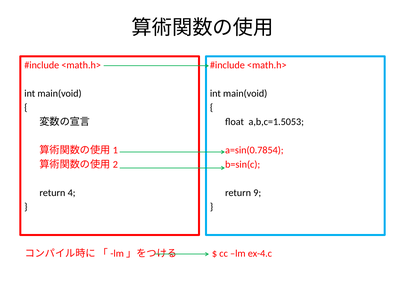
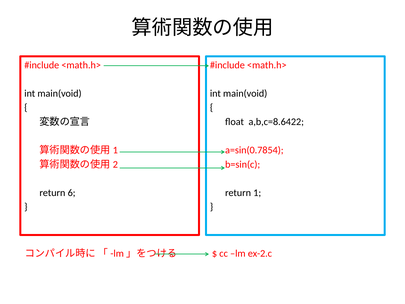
a,b,c=1.5053: a,b,c=1.5053 -> a,b,c=8.6422 (276, 122)
4: 4 -> 6 (72, 193)
9: 9 -> 1 (257, 193)
ex-4.c: ex-4.c -> ex-2.c (260, 253)
